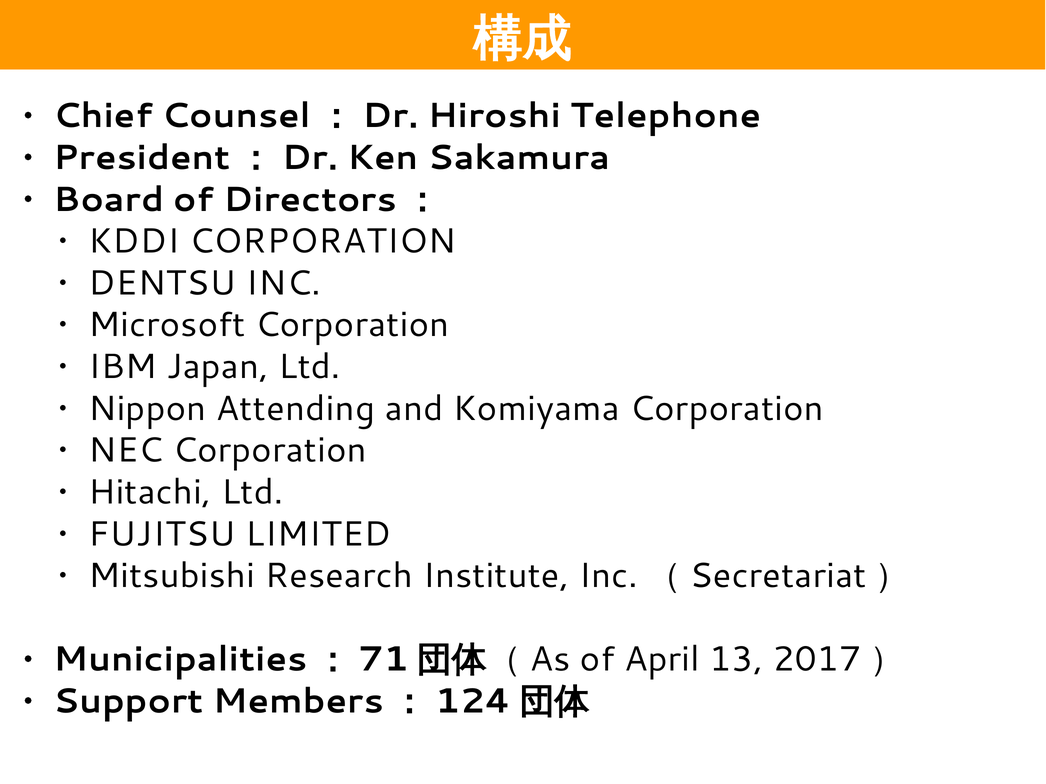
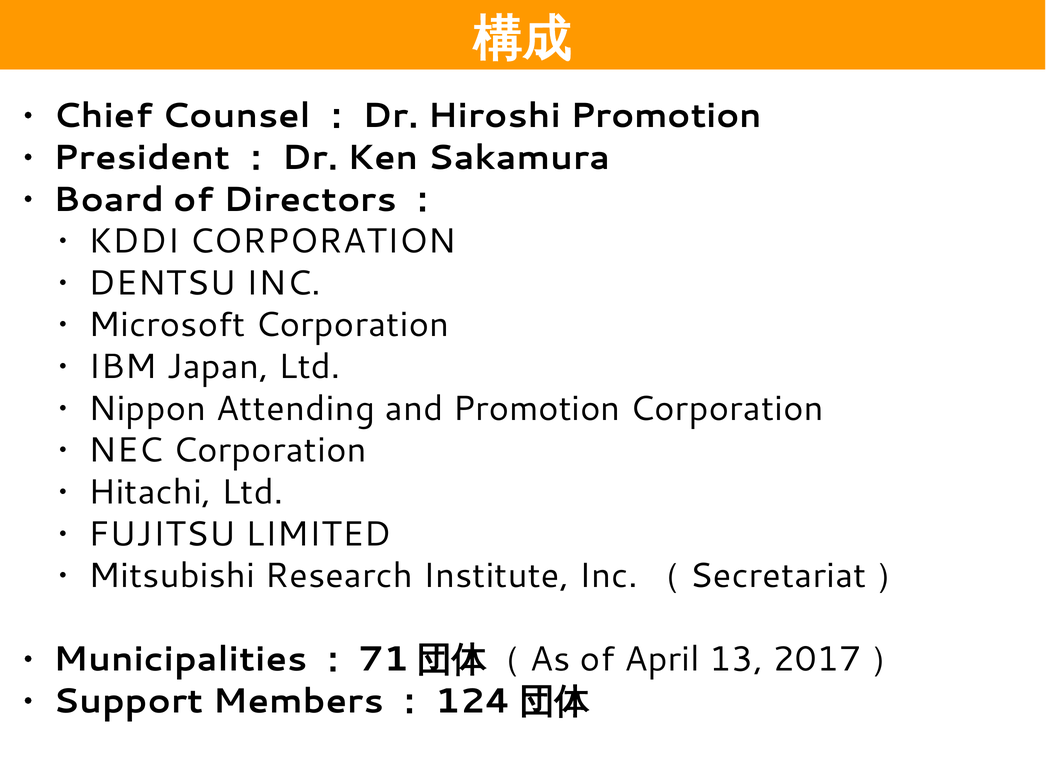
Hiroshi Telephone: Telephone -> Promotion (666, 116)
and Komiyama: Komiyama -> Promotion (537, 409)
